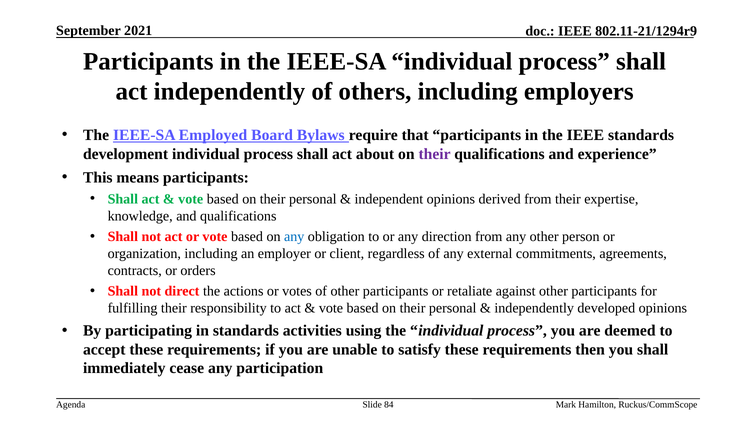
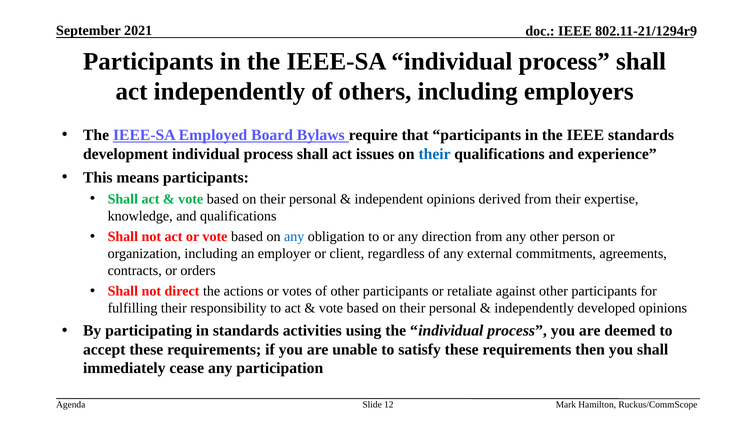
about: about -> issues (375, 154)
their colour: purple -> blue (435, 154)
84: 84 -> 12 (389, 405)
